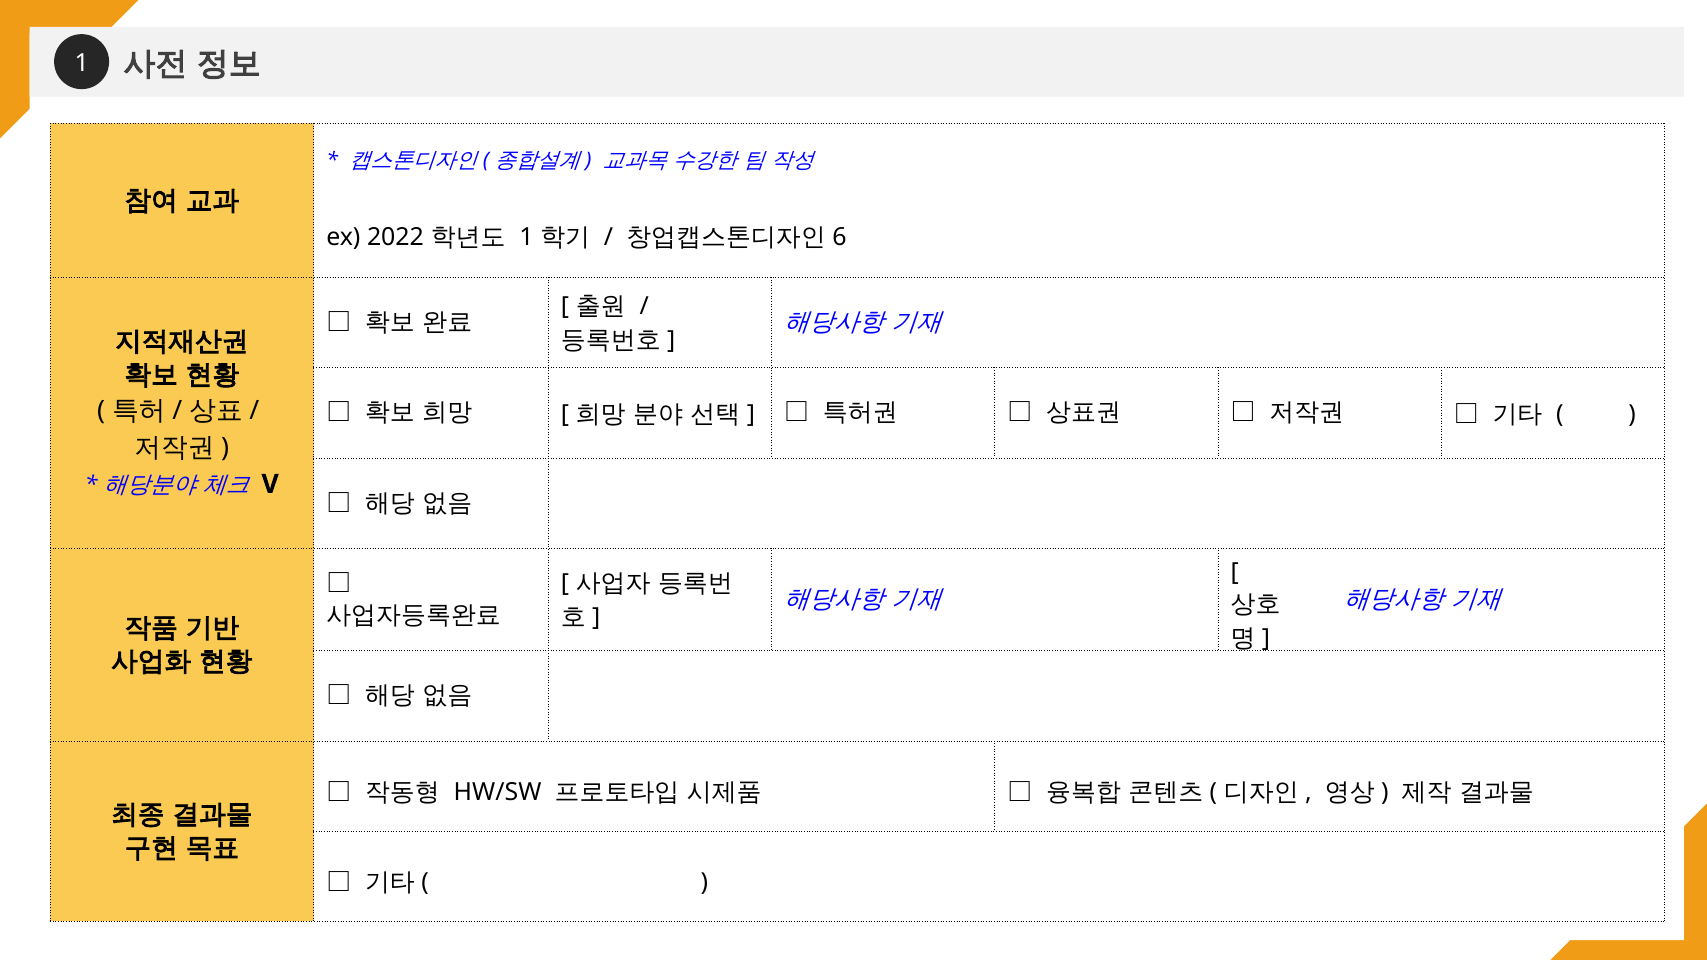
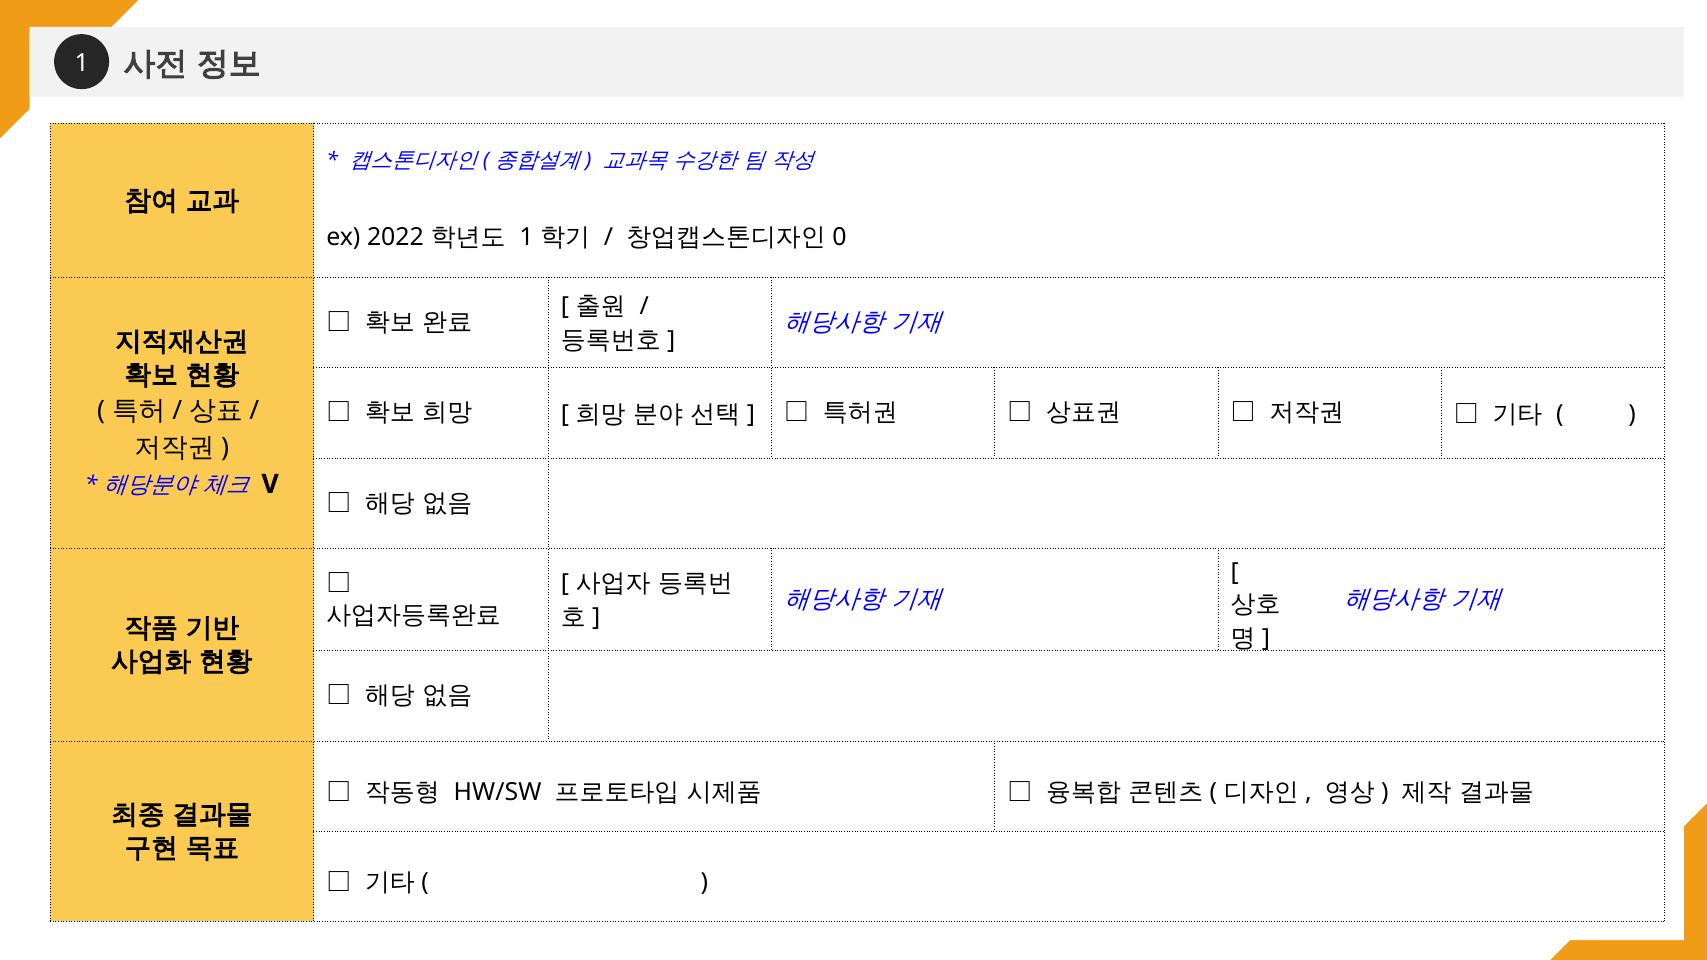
6: 6 -> 0 (839, 237)
